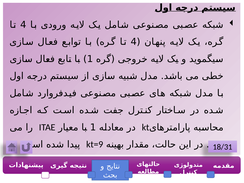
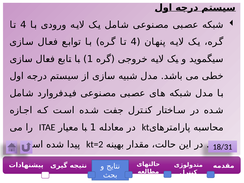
kt=9: kt=9 -> kt=2 (95, 144)
